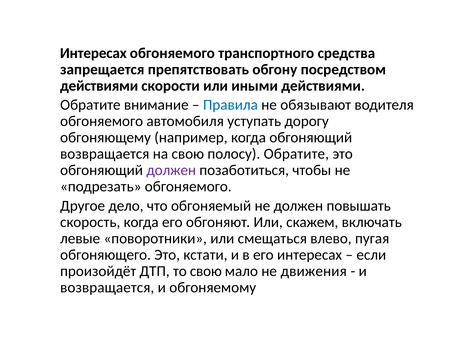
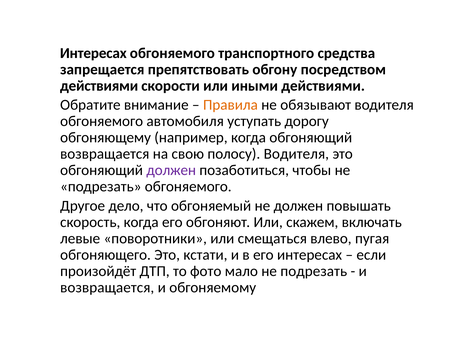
Правила colour: blue -> orange (230, 105)
полосу Обратите: Обратите -> Водителя (296, 154)
то свою: свою -> фото (206, 271)
мало не движения: движения -> подрезать (314, 271)
